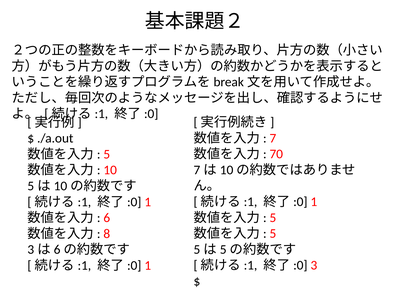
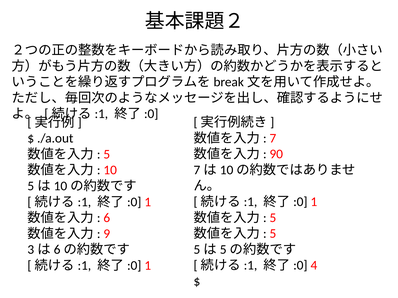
70: 70 -> 90 (276, 154)
8: 8 -> 9 (107, 234)
3: 3 -> 4 (314, 266)
